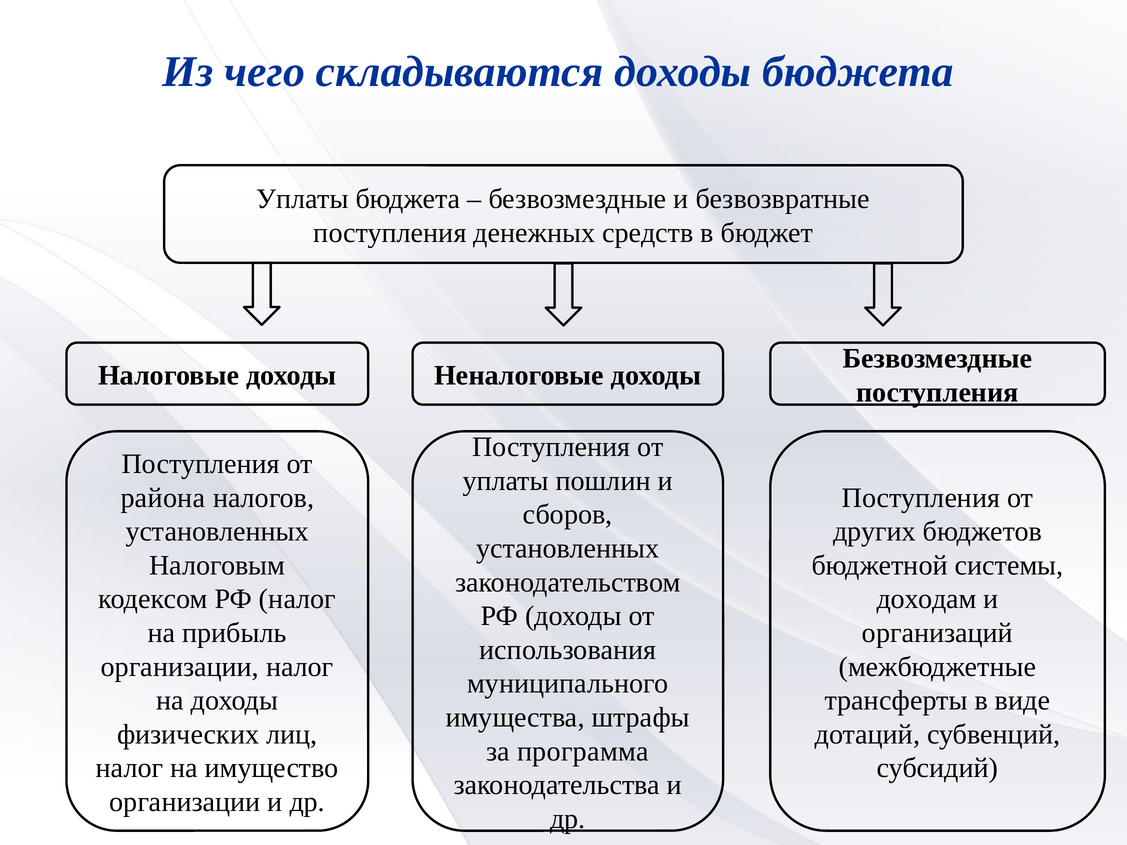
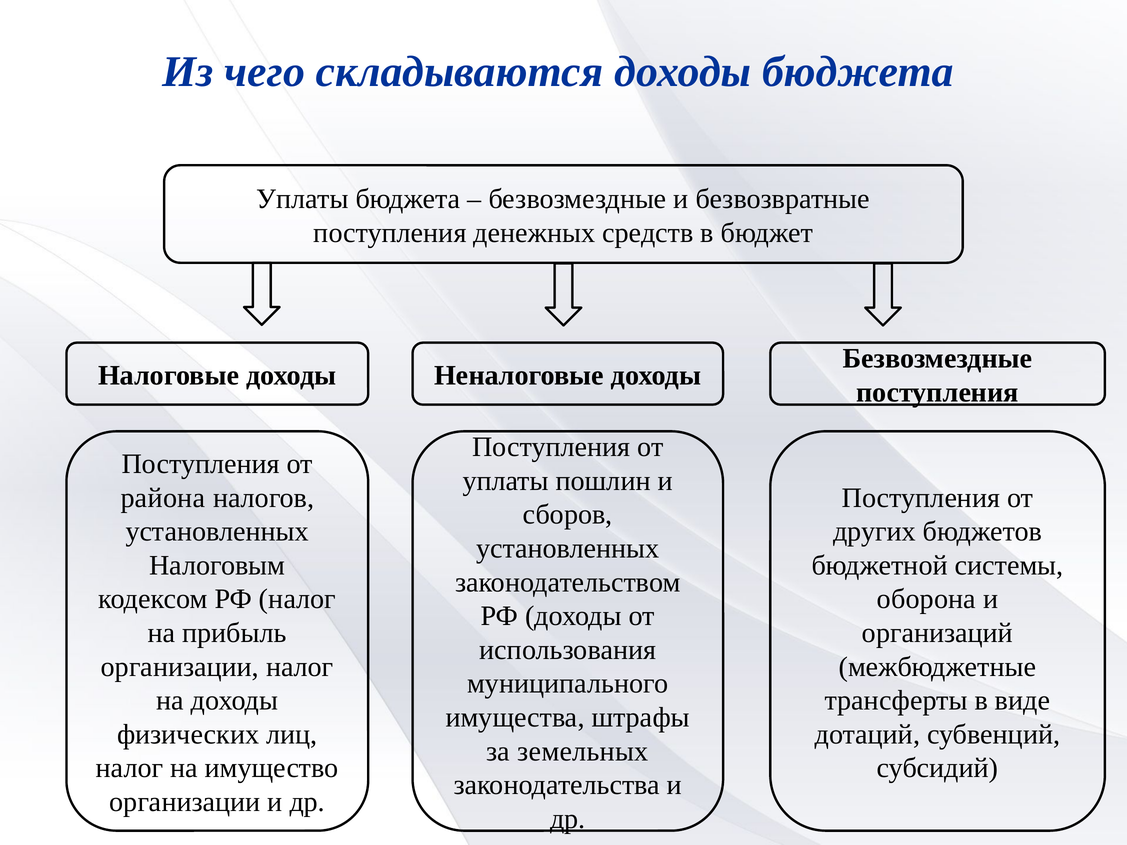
доходам: доходам -> оборона (926, 599)
программа: программа -> земельных (583, 751)
